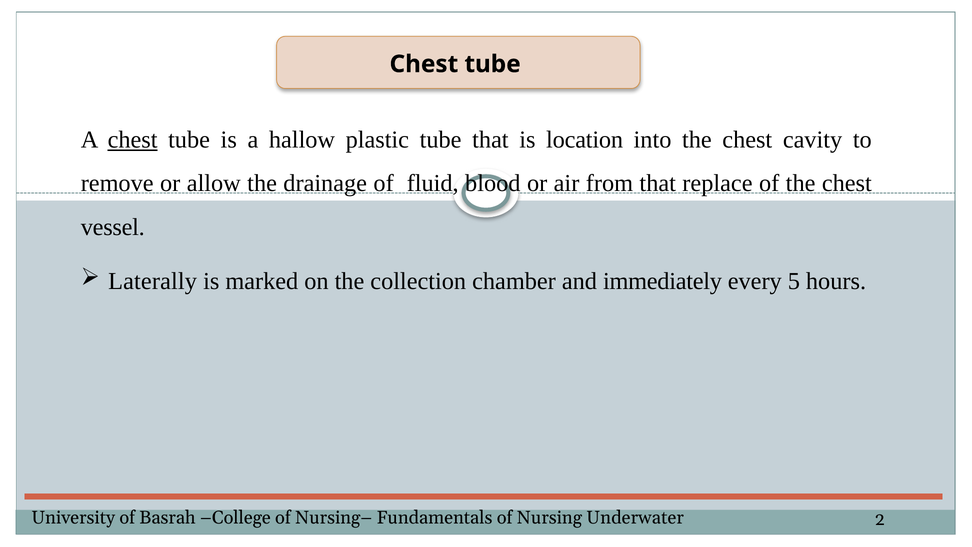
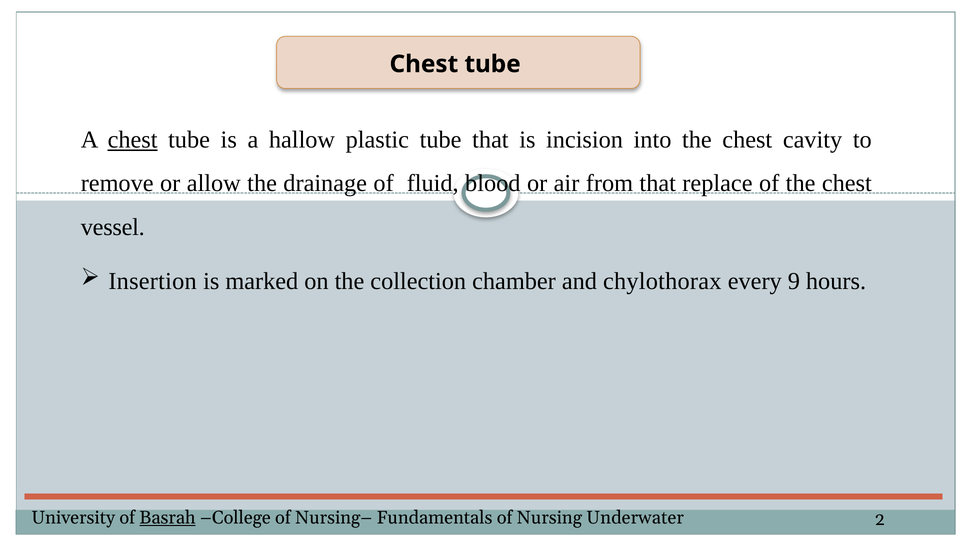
location: location -> incision (585, 140)
Laterally: Laterally -> Insertion (153, 281)
immediately: immediately -> chylothorax (662, 281)
5: 5 -> 9 (794, 281)
Basrah underline: none -> present (168, 518)
